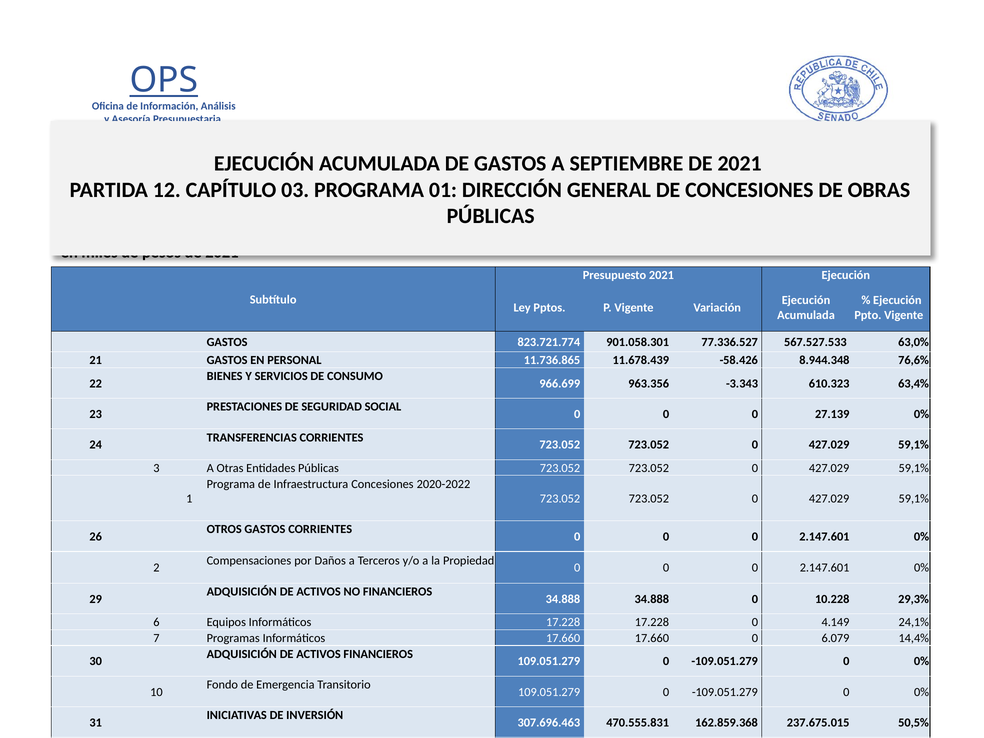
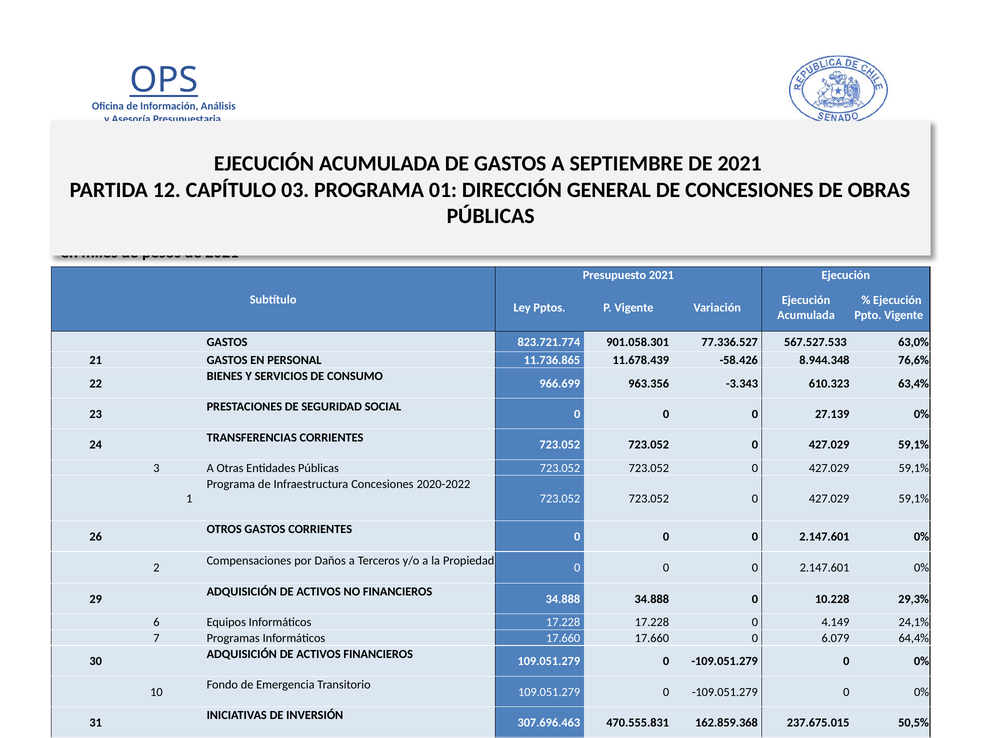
14,4%: 14,4% -> 64,4% (914, 638)
